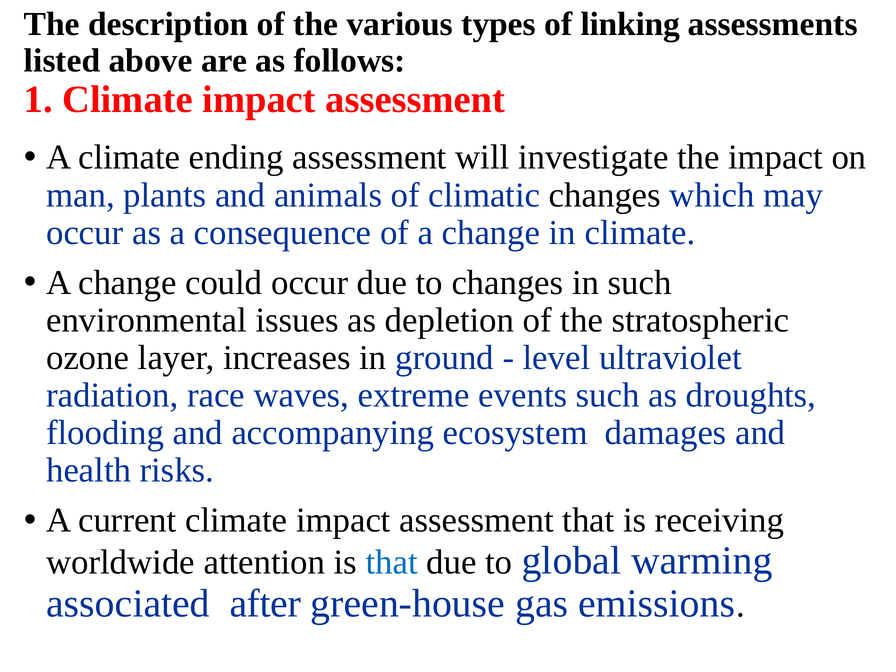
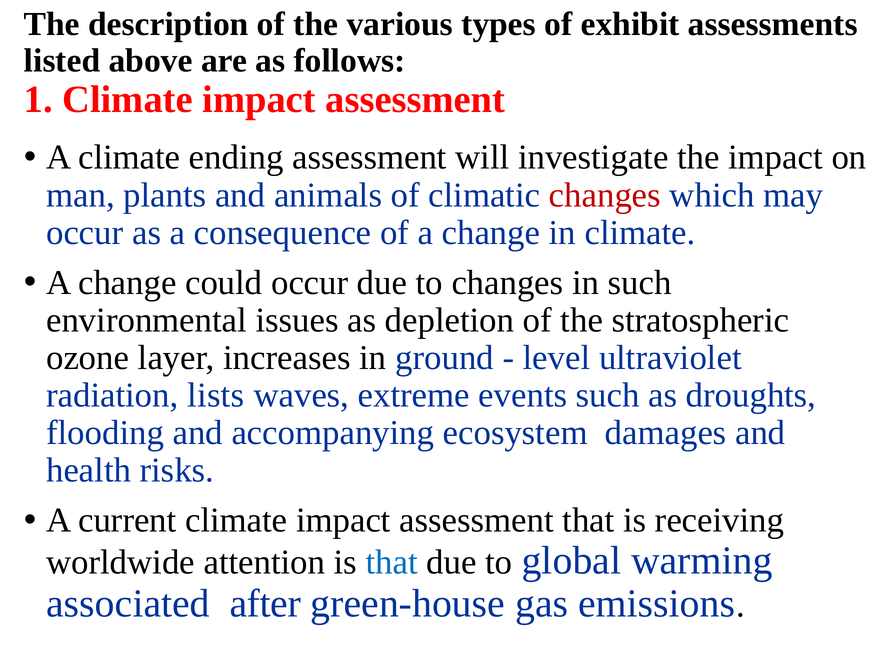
linking: linking -> exhibit (630, 24)
changes colour: black -> red (605, 195)
race: race -> lists (216, 395)
